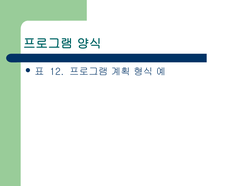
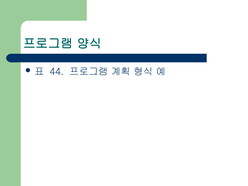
12: 12 -> 44 (57, 72)
